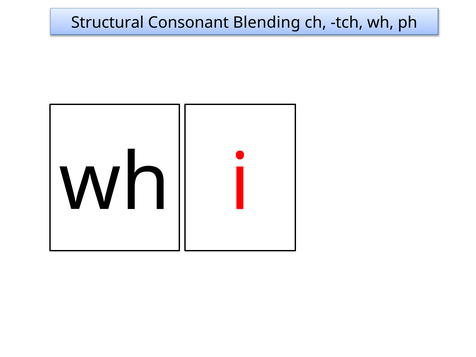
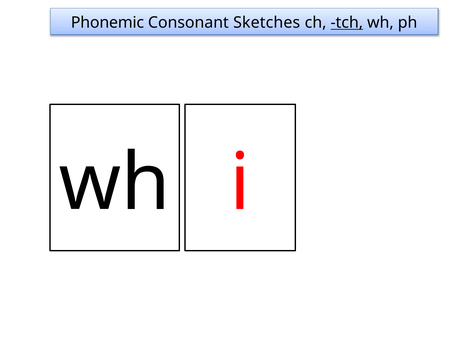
Structural: Structural -> Phonemic (107, 22)
Blending: Blending -> Sketches (267, 22)
tch underline: none -> present (347, 22)
